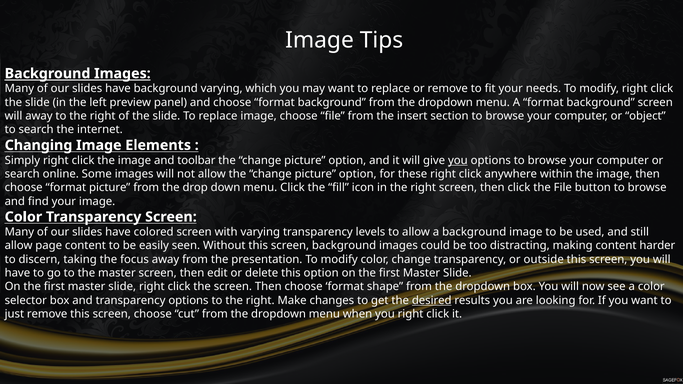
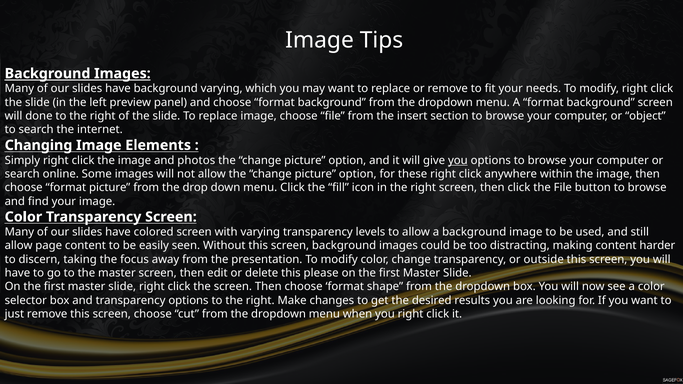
will away: away -> done (39, 116)
toolbar: toolbar -> photos (196, 160)
this option: option -> please (321, 273)
desired underline: present -> none (432, 300)
